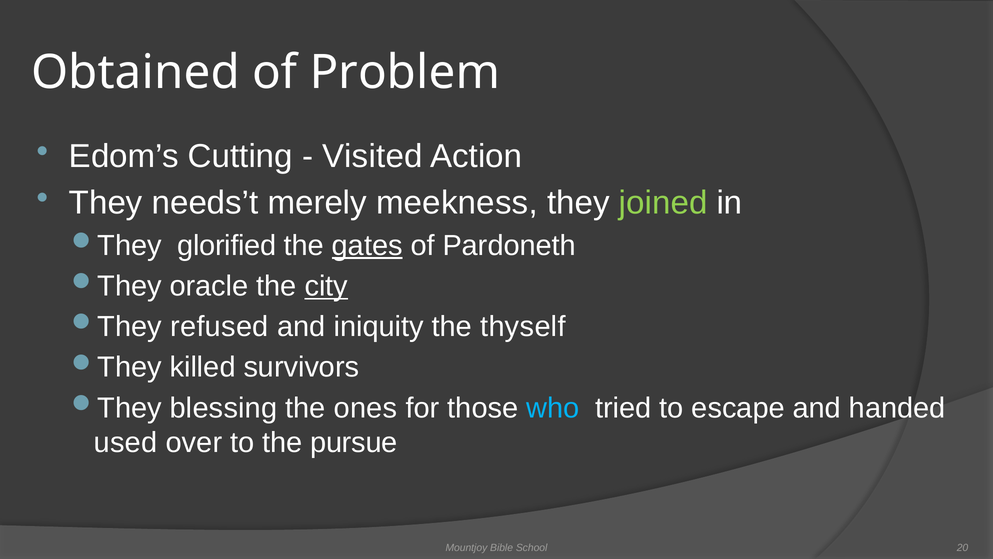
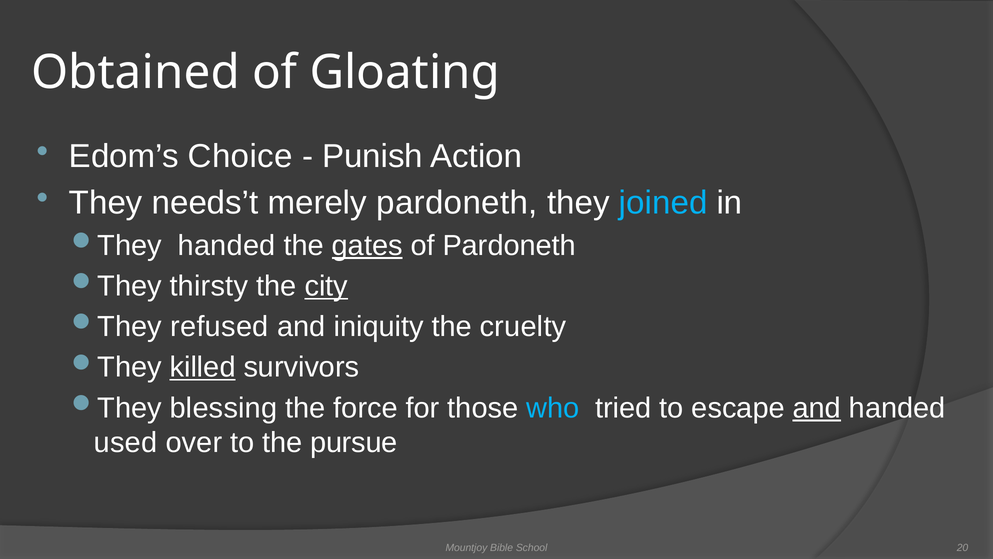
Problem: Problem -> Gloating (405, 72)
Cutting: Cutting -> Choice (240, 156)
Visited: Visited -> Punish (373, 156)
merely meekness: meekness -> pardoneth (457, 203)
joined colour: light green -> light blue (663, 203)
glorified: glorified -> handed (227, 245)
oracle: oracle -> thirsty (209, 286)
thyself: thyself -> cruelty (523, 327)
killed underline: none -> present (203, 367)
ones: ones -> force (366, 408)
and underline: none -> present (817, 408)
